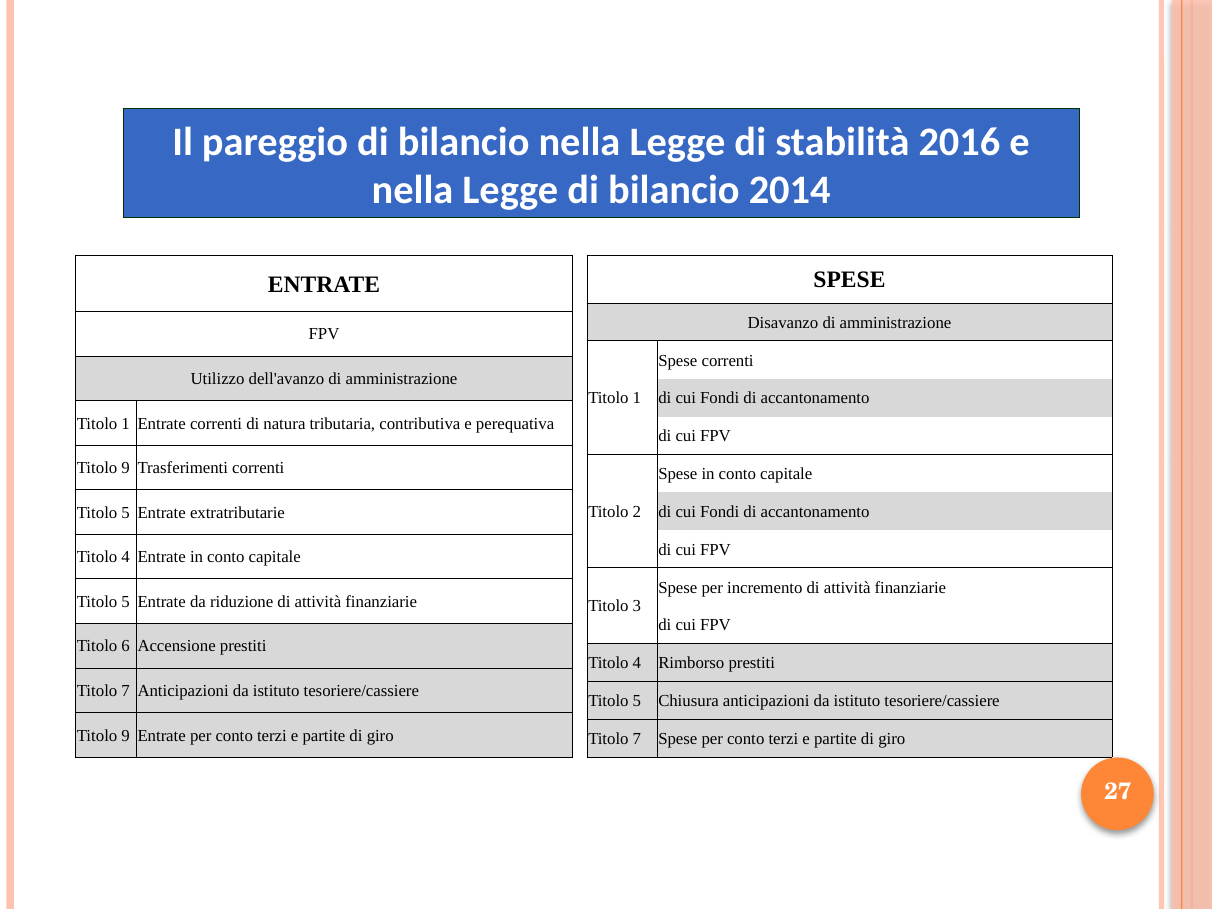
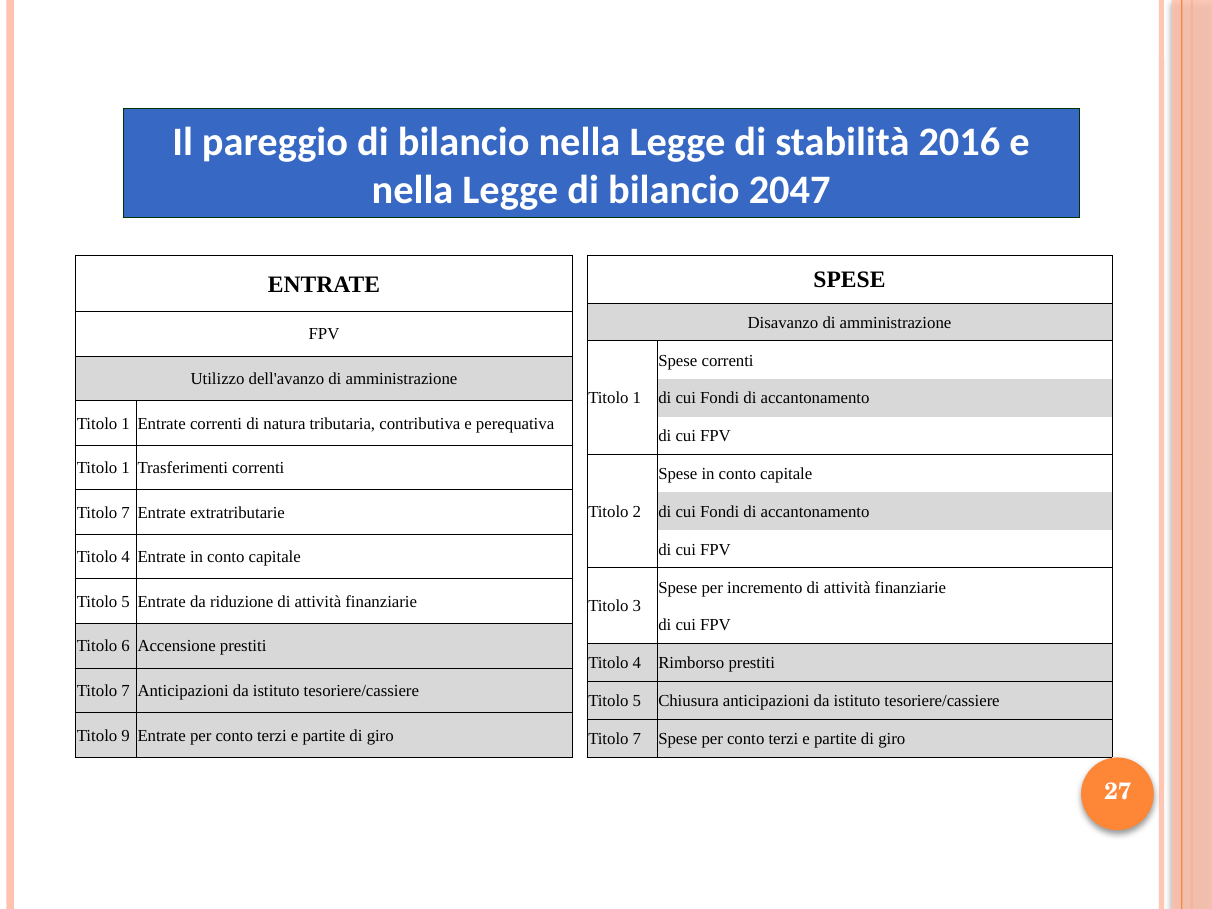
2014: 2014 -> 2047 (790, 190)
9: 9 -> 1 (126, 468)
5: 5 -> 7 (126, 513)
